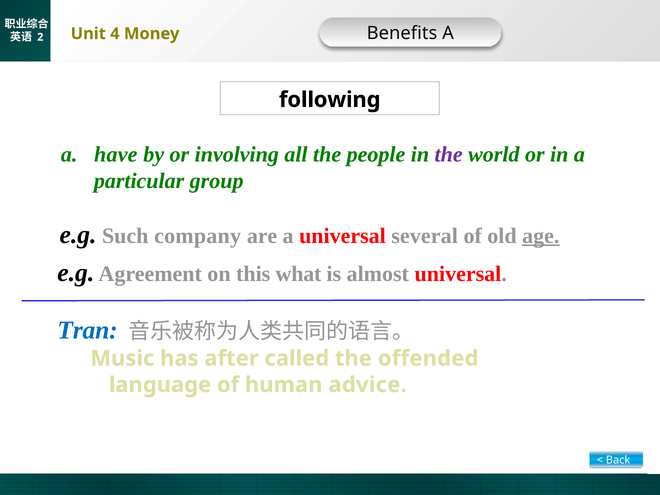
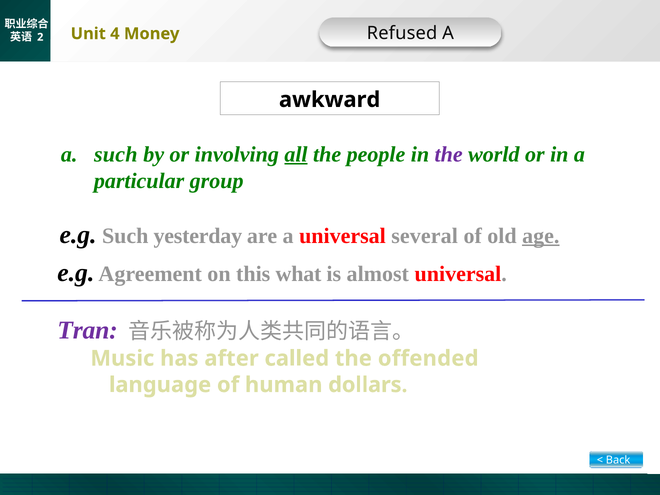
Benefits: Benefits -> Refused (402, 33)
following: following -> awkward (330, 100)
a have: have -> such (116, 154)
all underline: none -> present (296, 154)
company: company -> yesterday (198, 236)
Tran colour: blue -> purple (88, 330)
advice: advice -> dollars (368, 385)
